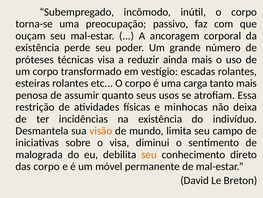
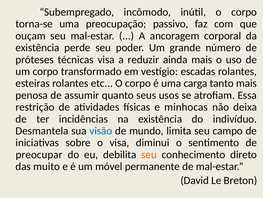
visão colour: orange -> blue (101, 130)
malograda: malograda -> preocupar (39, 154)
das corpo: corpo -> muito (47, 166)
